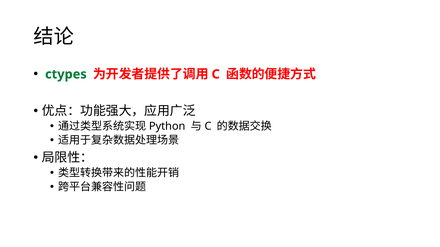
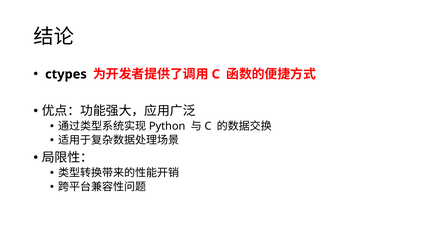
ctypes colour: green -> black (66, 74)
